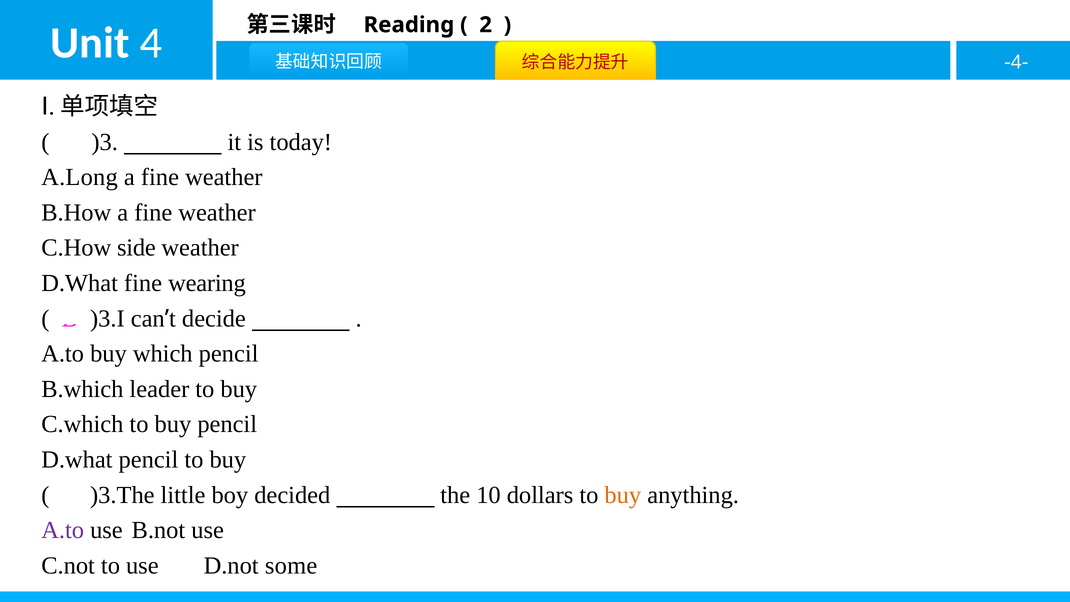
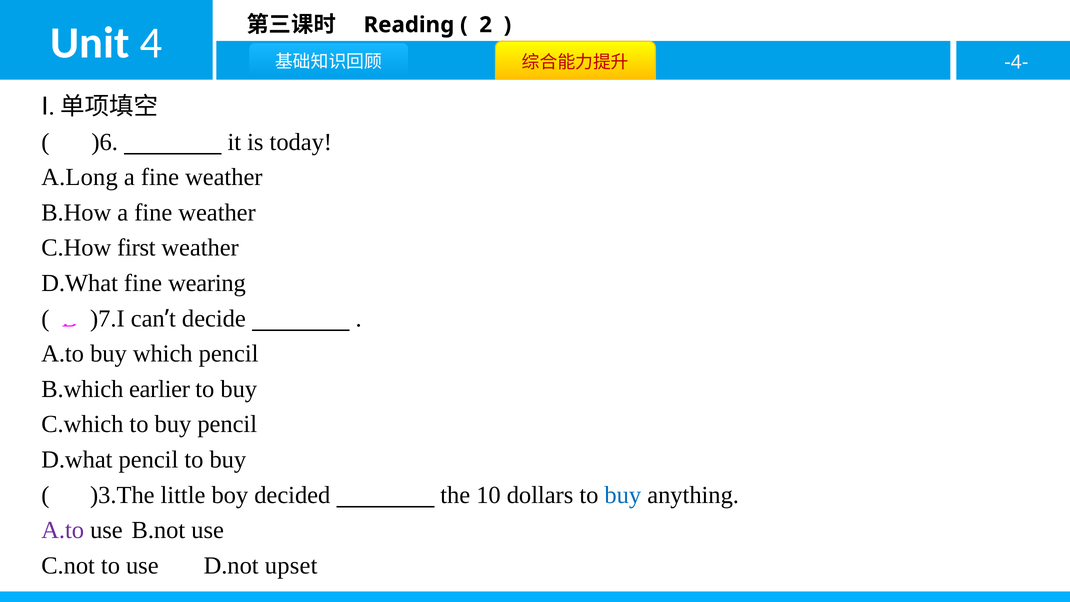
)3: )3 -> )6 (105, 142)
side: side -> first (136, 248)
)3.I: )3.I -> )7.I (107, 318)
leader: leader -> earlier (160, 389)
buy colour: orange -> blue (623, 495)
some: some -> upset (291, 565)
